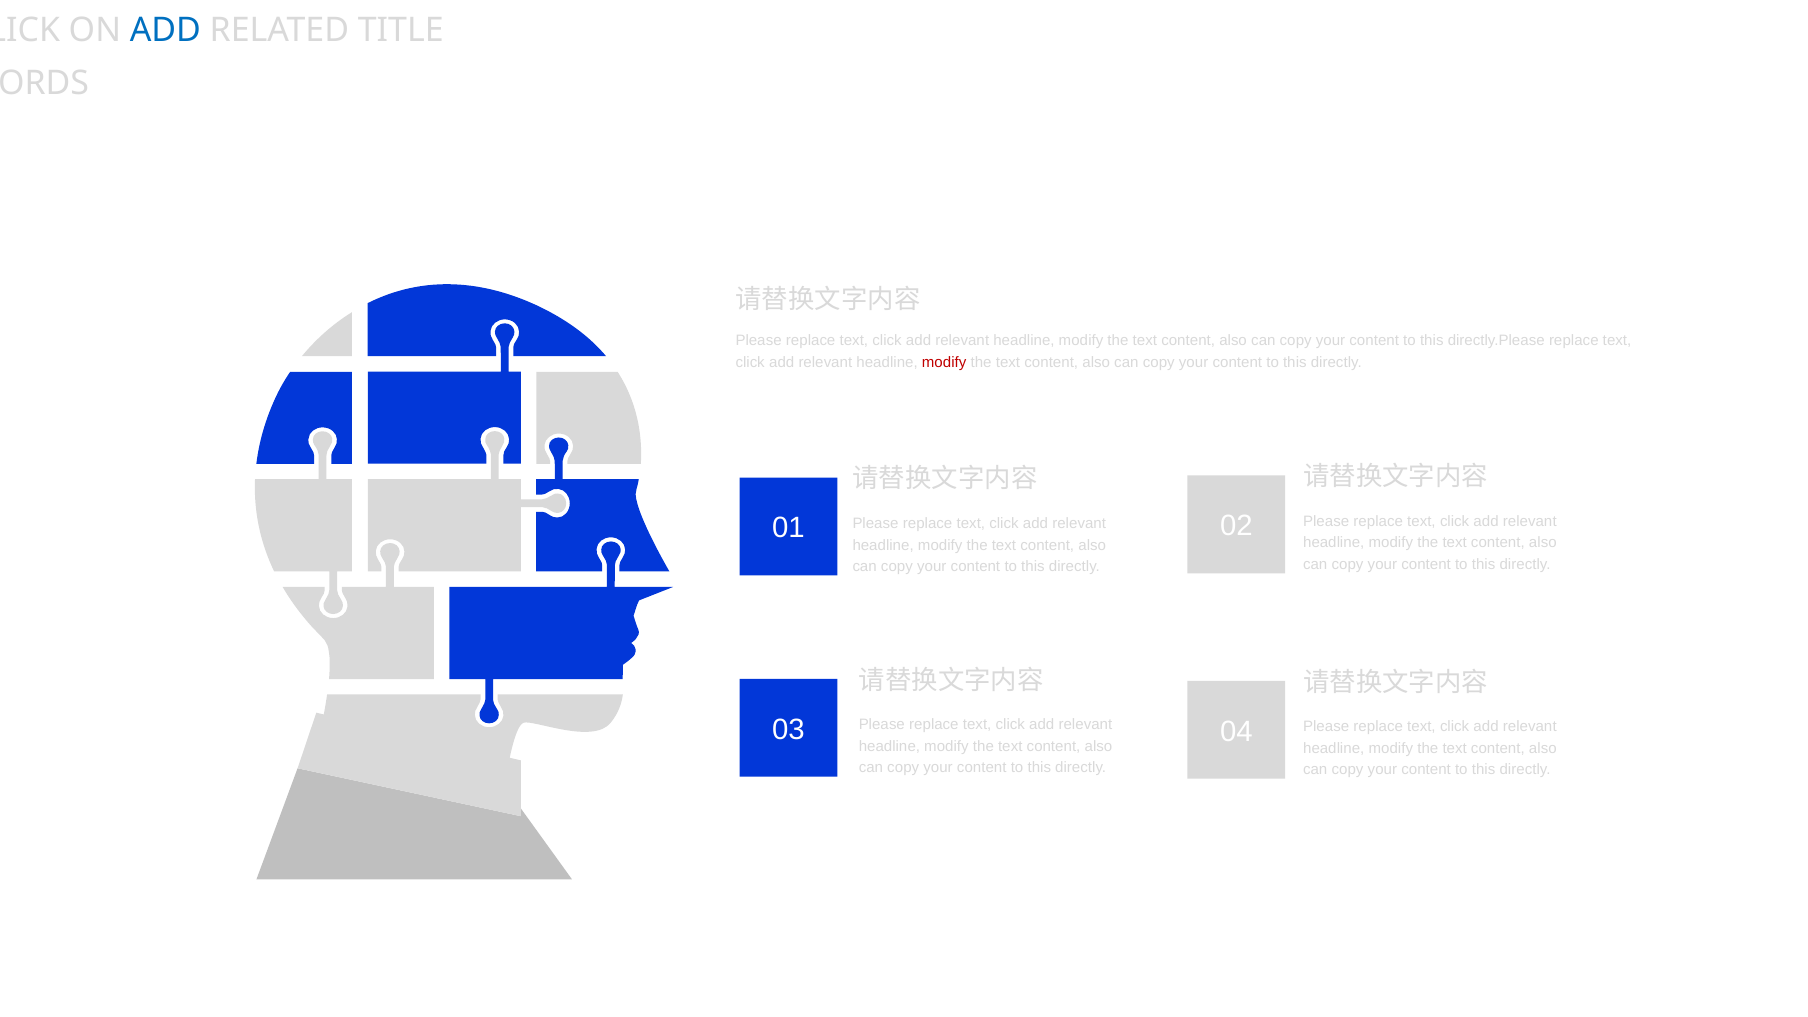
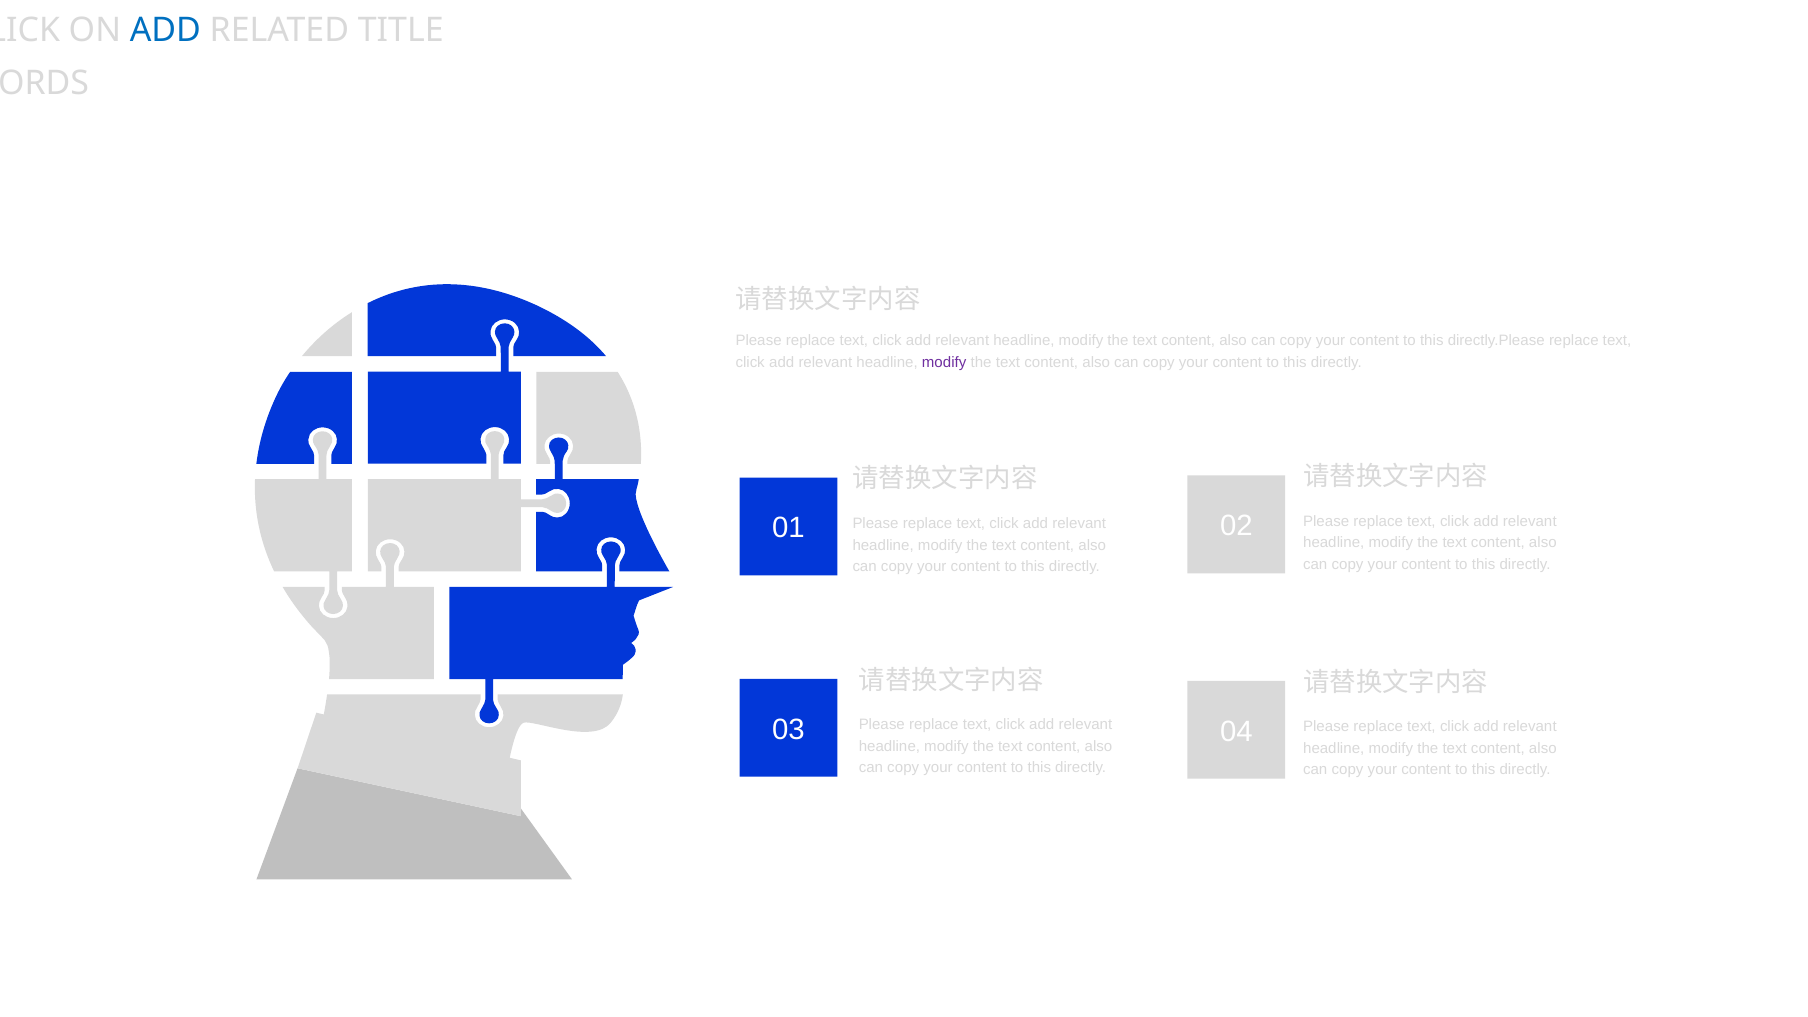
modify colour: red -> purple (944, 362)
